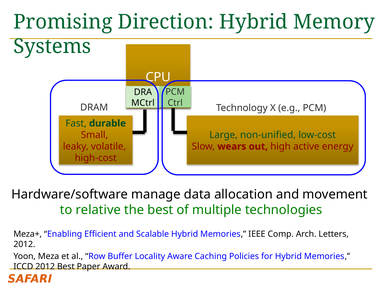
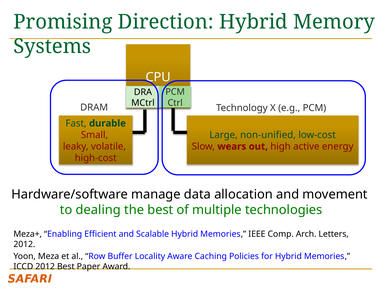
relative: relative -> dealing (98, 210)
